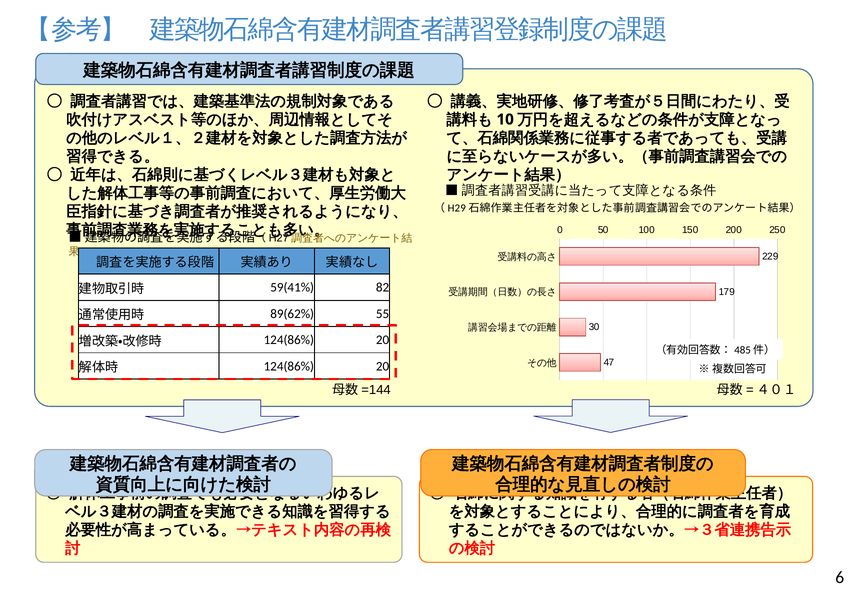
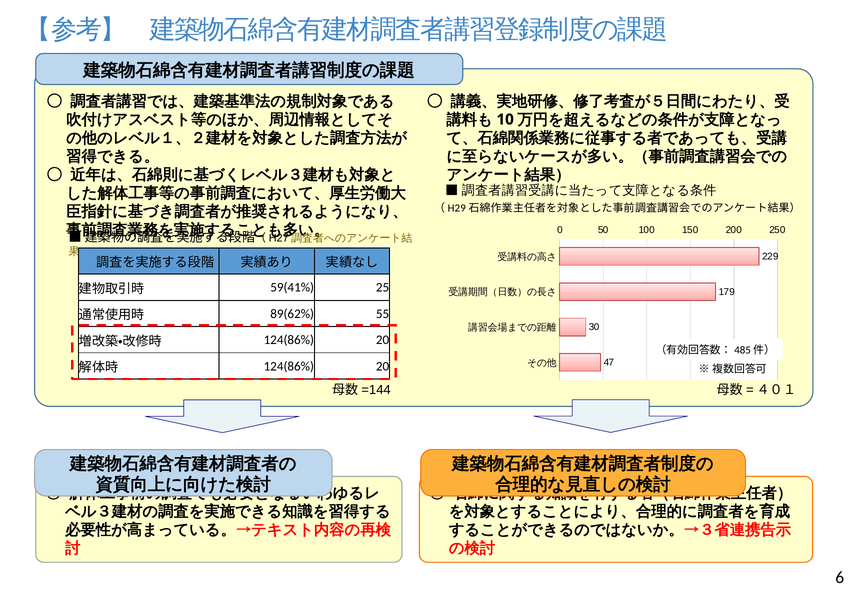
82: 82 -> 25 (383, 288)
